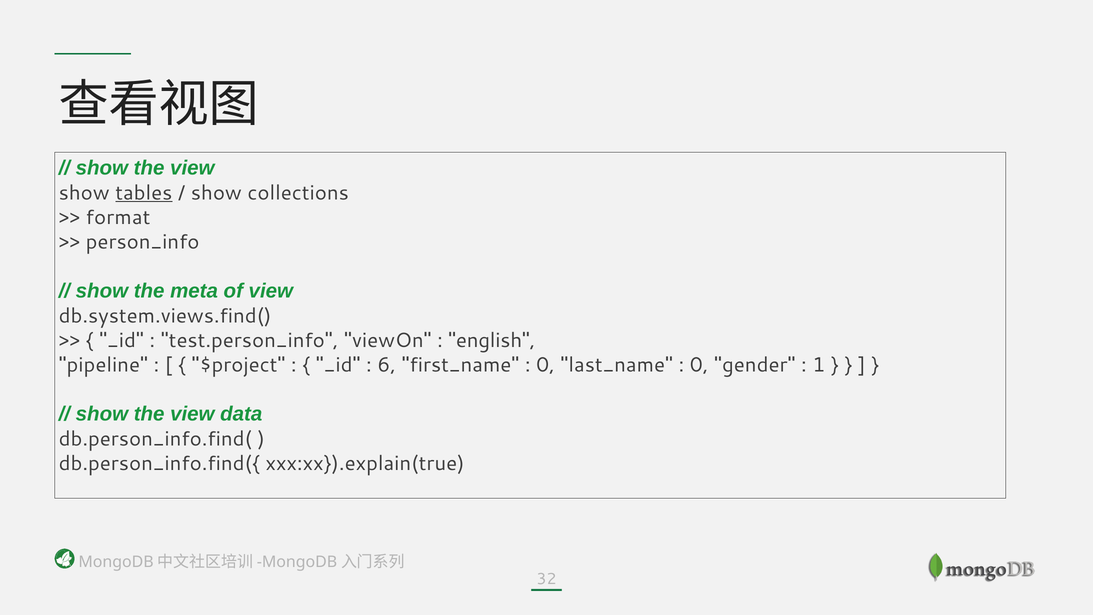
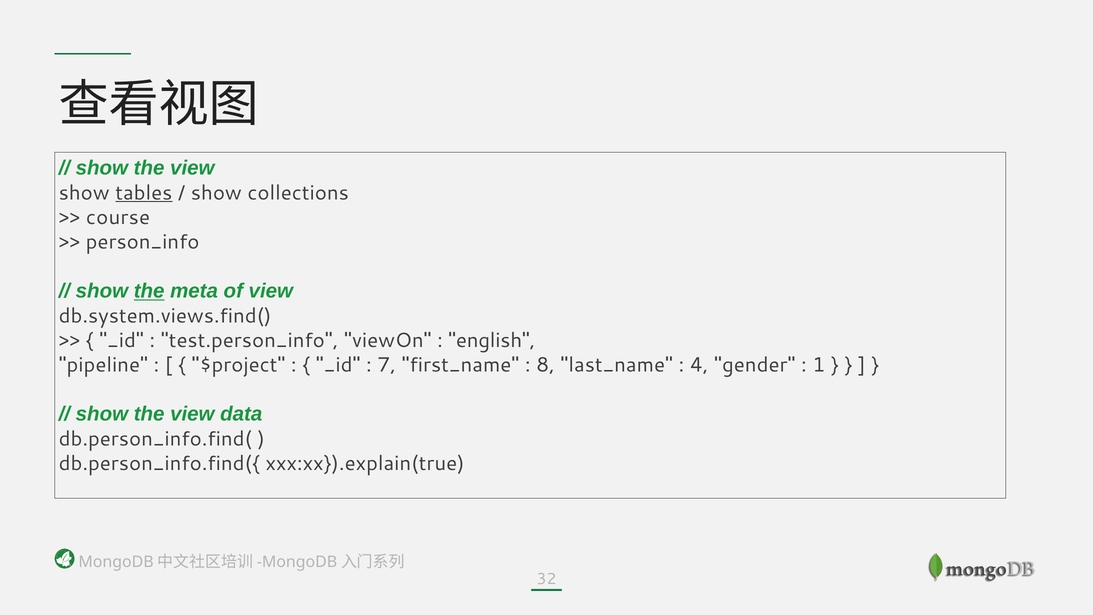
format: format -> course (118, 217)
the underline: none -> present (149, 291)
6: 6 -> 7 (387, 365)
0: 0 -> 8 (546, 365)
0: 0 -> 4 (699, 365)
